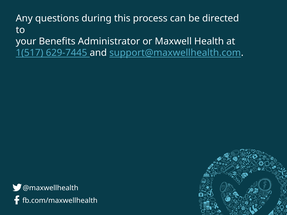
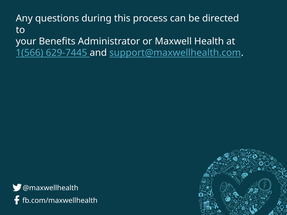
1(517: 1(517 -> 1(566 (30, 53)
